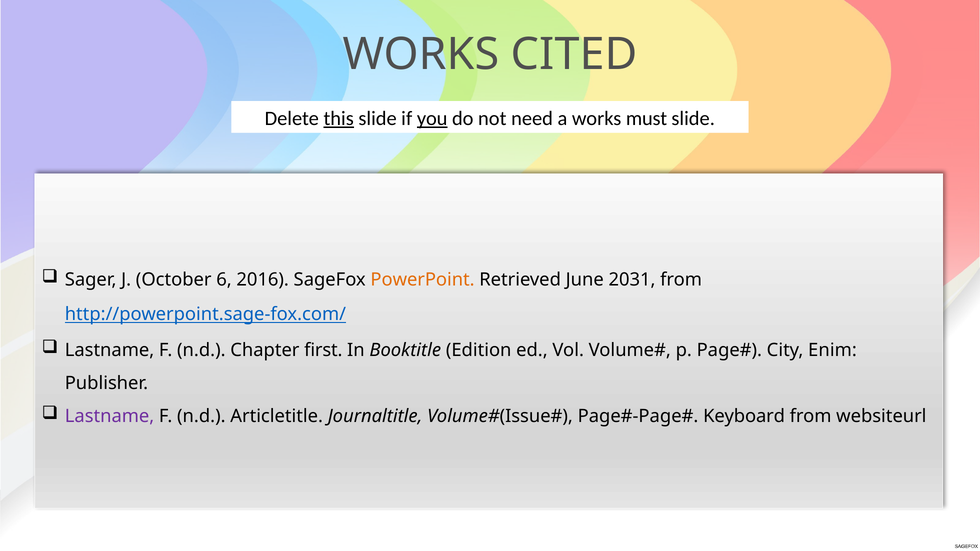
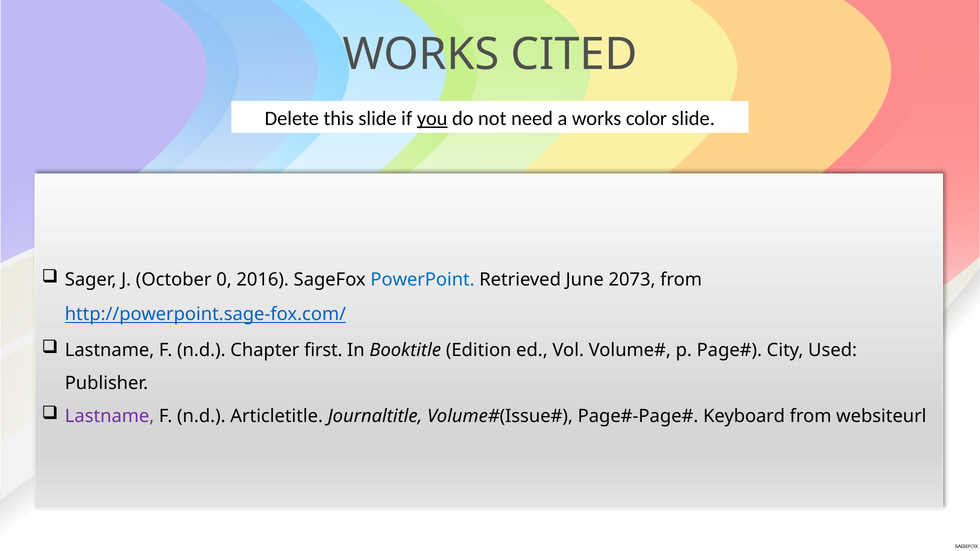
this underline: present -> none (339, 118)
must: must -> color (647, 118)
6: 6 -> 0 (224, 280)
PowerPoint colour: orange -> blue (423, 280)
2031: 2031 -> 2073 (632, 280)
Enim: Enim -> Used (833, 350)
